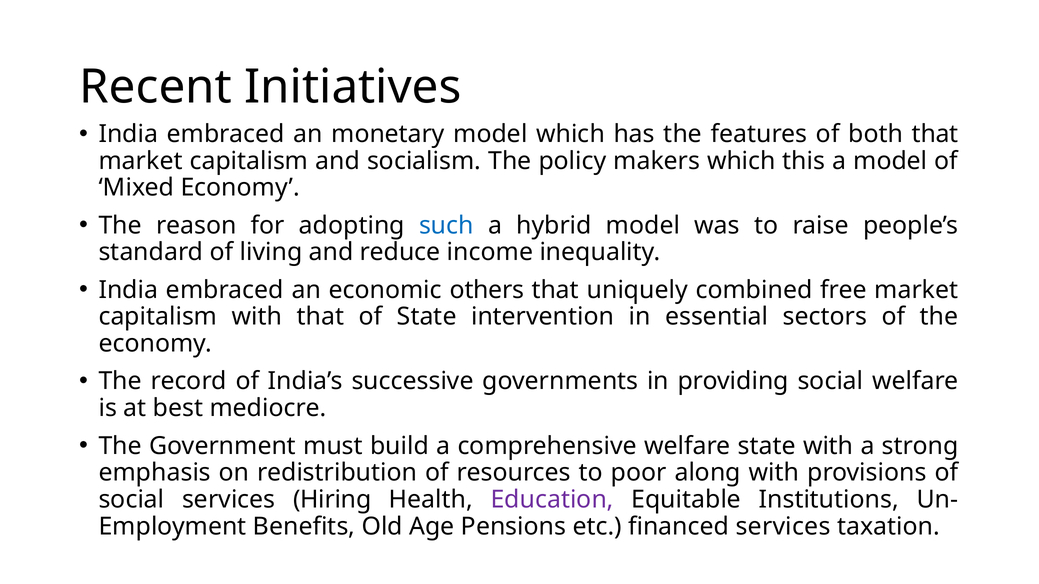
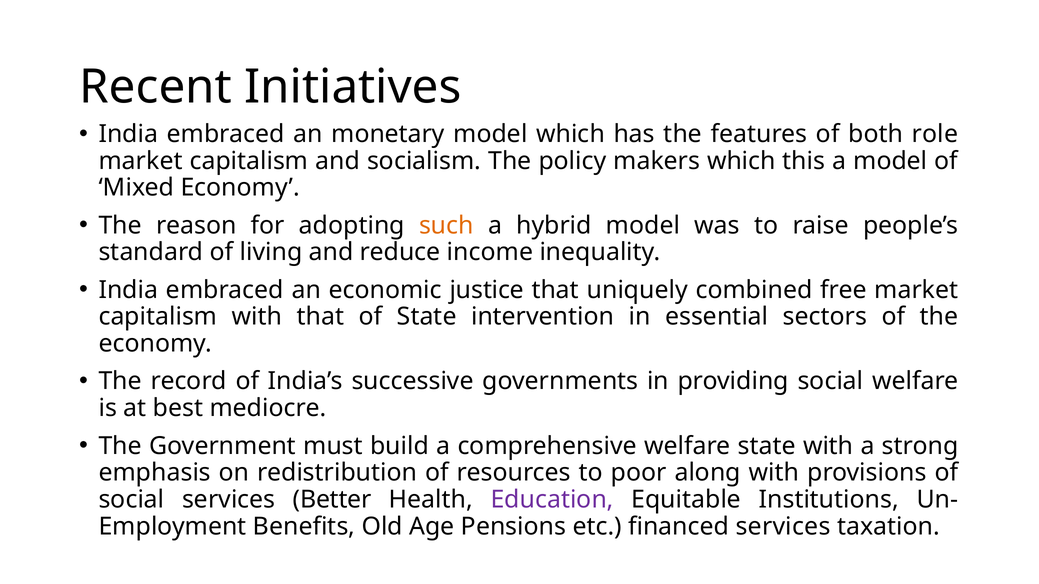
both that: that -> role (935, 134)
such colour: blue -> orange (446, 226)
others: others -> justice (487, 290)
Hiring: Hiring -> Better (332, 500)
